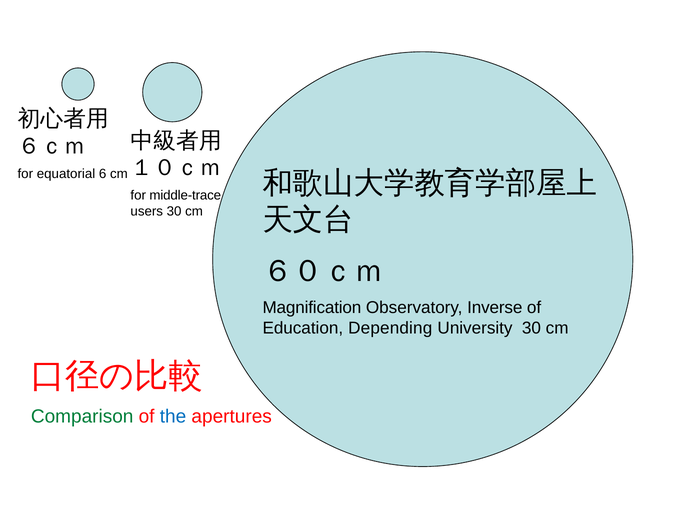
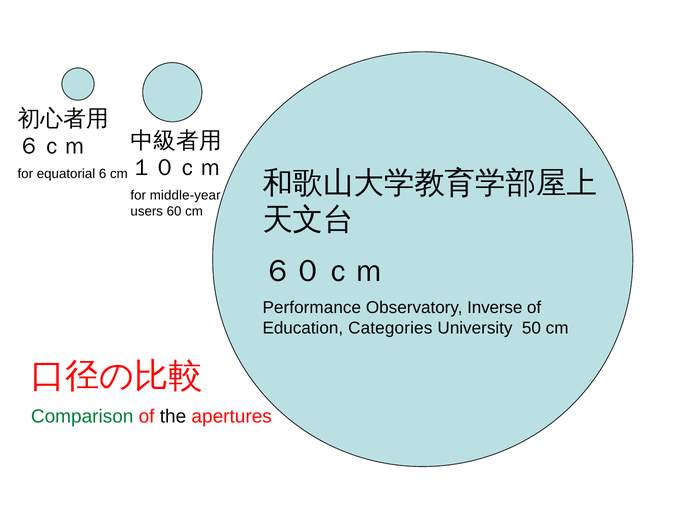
middle-trace: middle-trace -> middle-year (185, 195)
users 30: 30 -> 60 (174, 211)
Magnification: Magnification -> Performance (312, 308)
Depending: Depending -> Categories (390, 328)
University 30: 30 -> 50 (531, 328)
the colour: blue -> black (173, 416)
